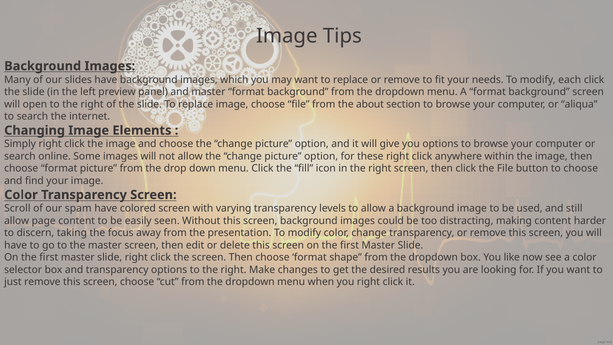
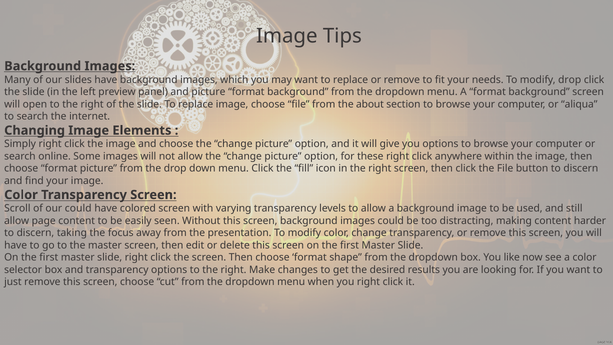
modify each: each -> drop (570, 80)
and master: master -> picture (208, 92)
button to choose: choose -> discern (581, 169)
our spam: spam -> could (78, 208)
